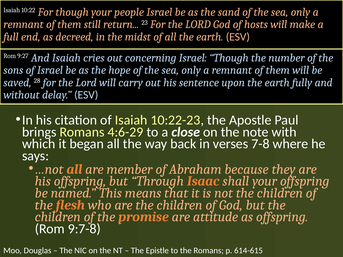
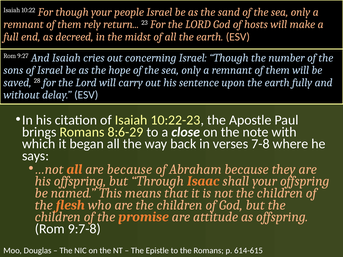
still: still -> rely (92, 24)
4:6-29: 4:6-29 -> 8:6-29 (125, 132)
are member: member -> because (130, 169)
